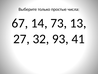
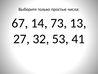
93: 93 -> 53 (60, 39)
